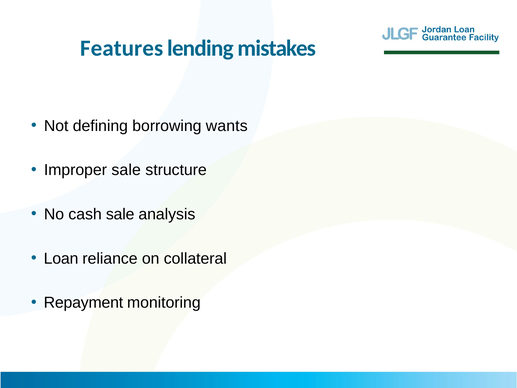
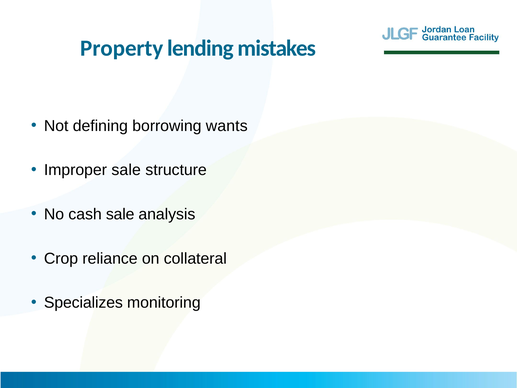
Features: Features -> Property (122, 48)
Loan: Loan -> Crop (61, 258)
Repayment: Repayment -> Specializes (83, 303)
